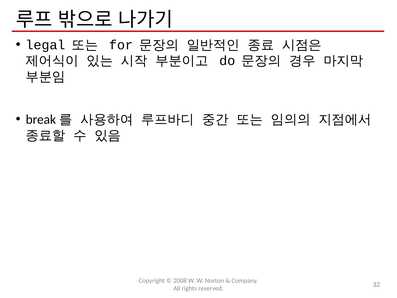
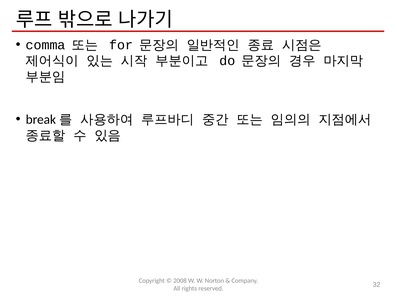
legal: legal -> comma (46, 45)
